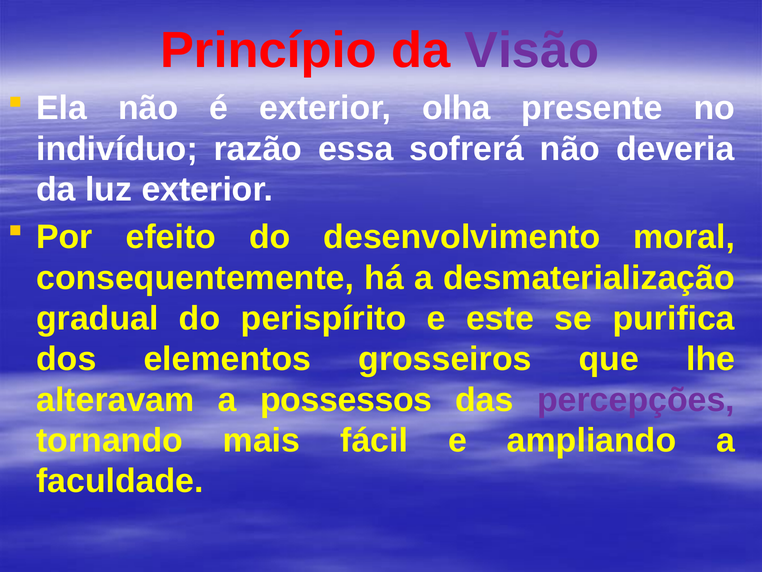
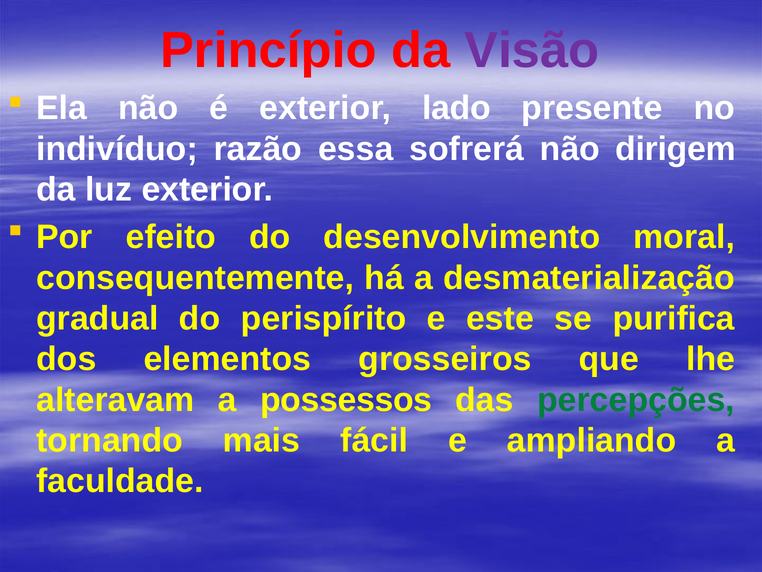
olha: olha -> lado (457, 108)
deveria: deveria -> dirigem (676, 149)
percepções colour: purple -> green (636, 400)
